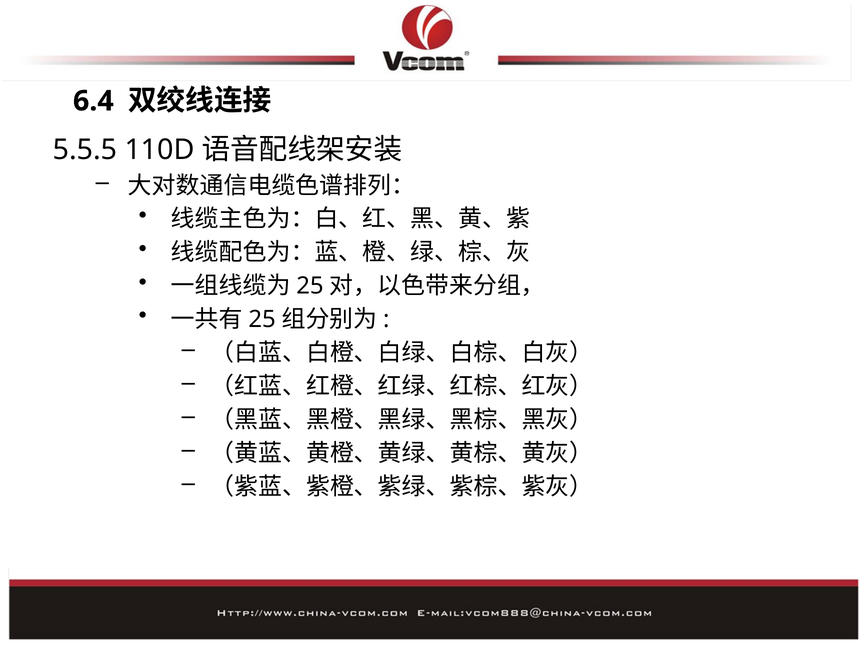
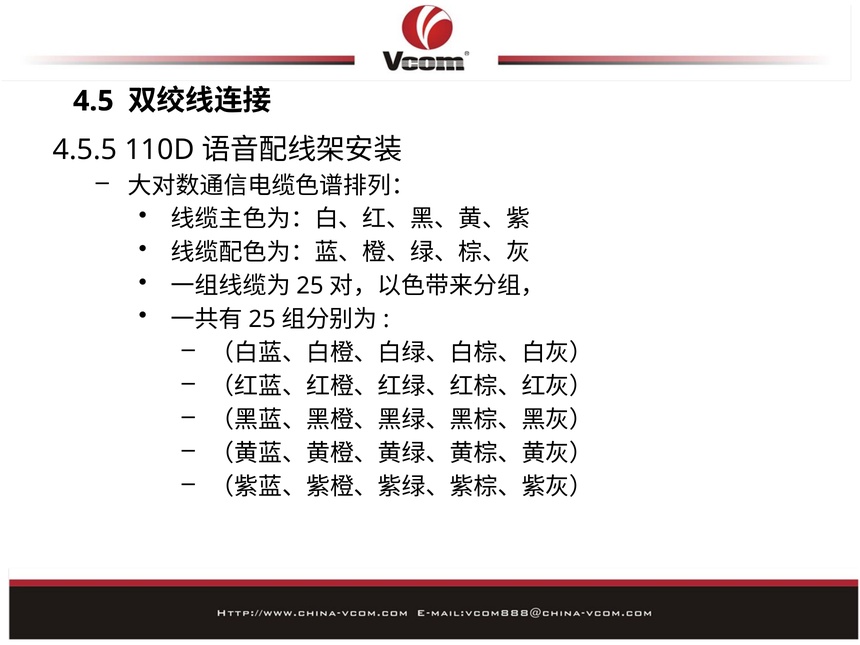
6.4: 6.4 -> 4.5 (93, 101)
5.5.5: 5.5.5 -> 4.5.5 (85, 150)
